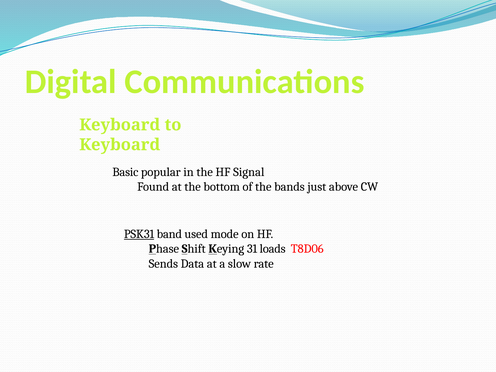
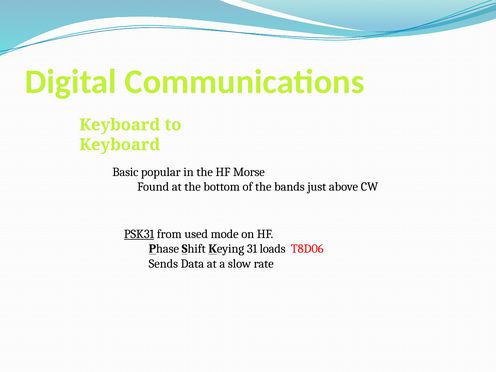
Signal: Signal -> Morse (249, 172)
band: band -> from (169, 234)
